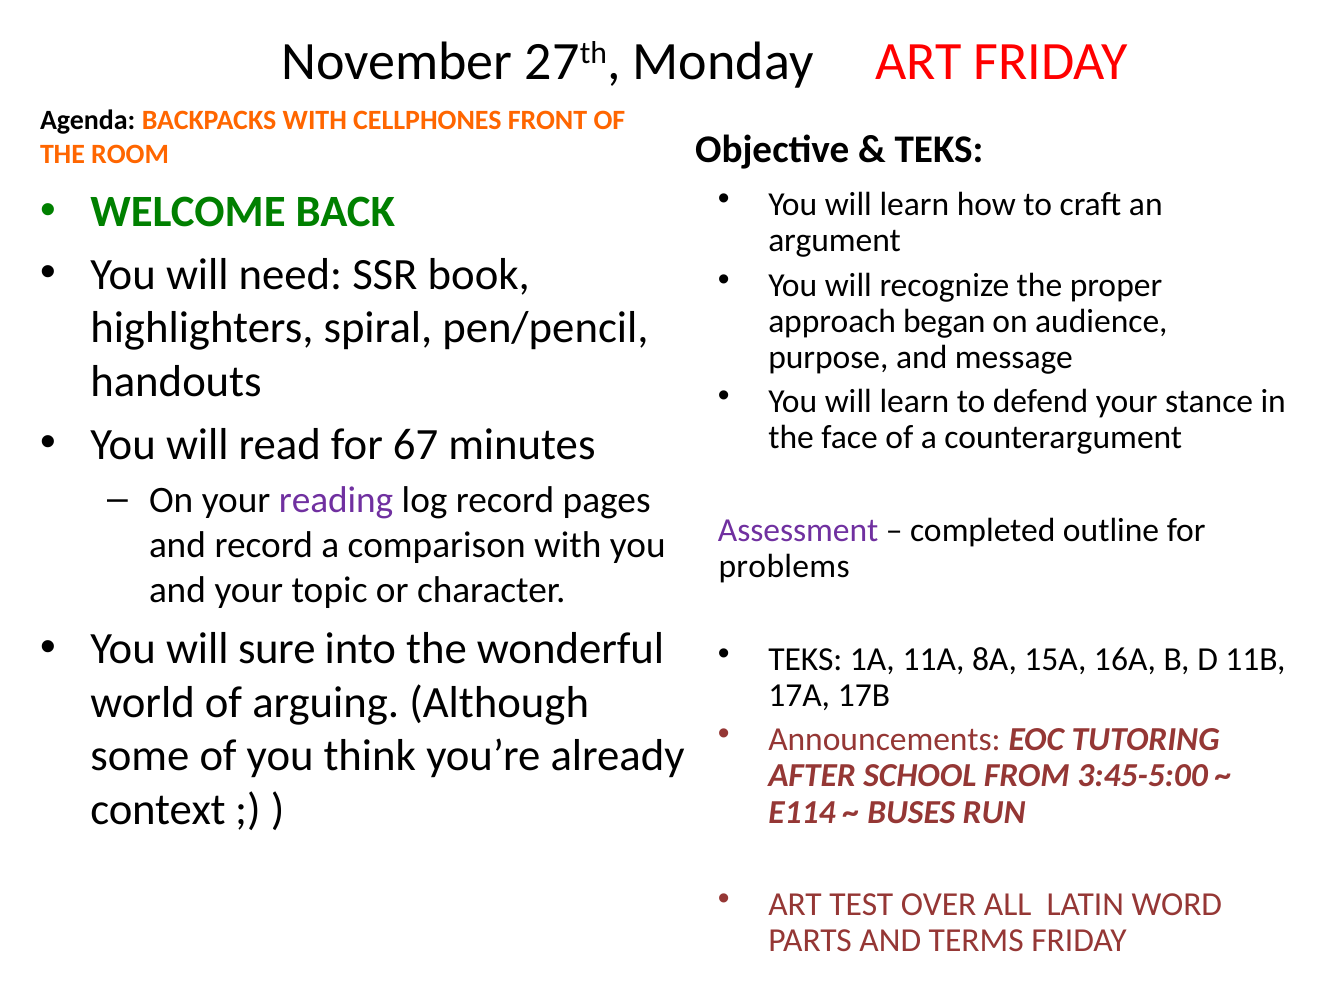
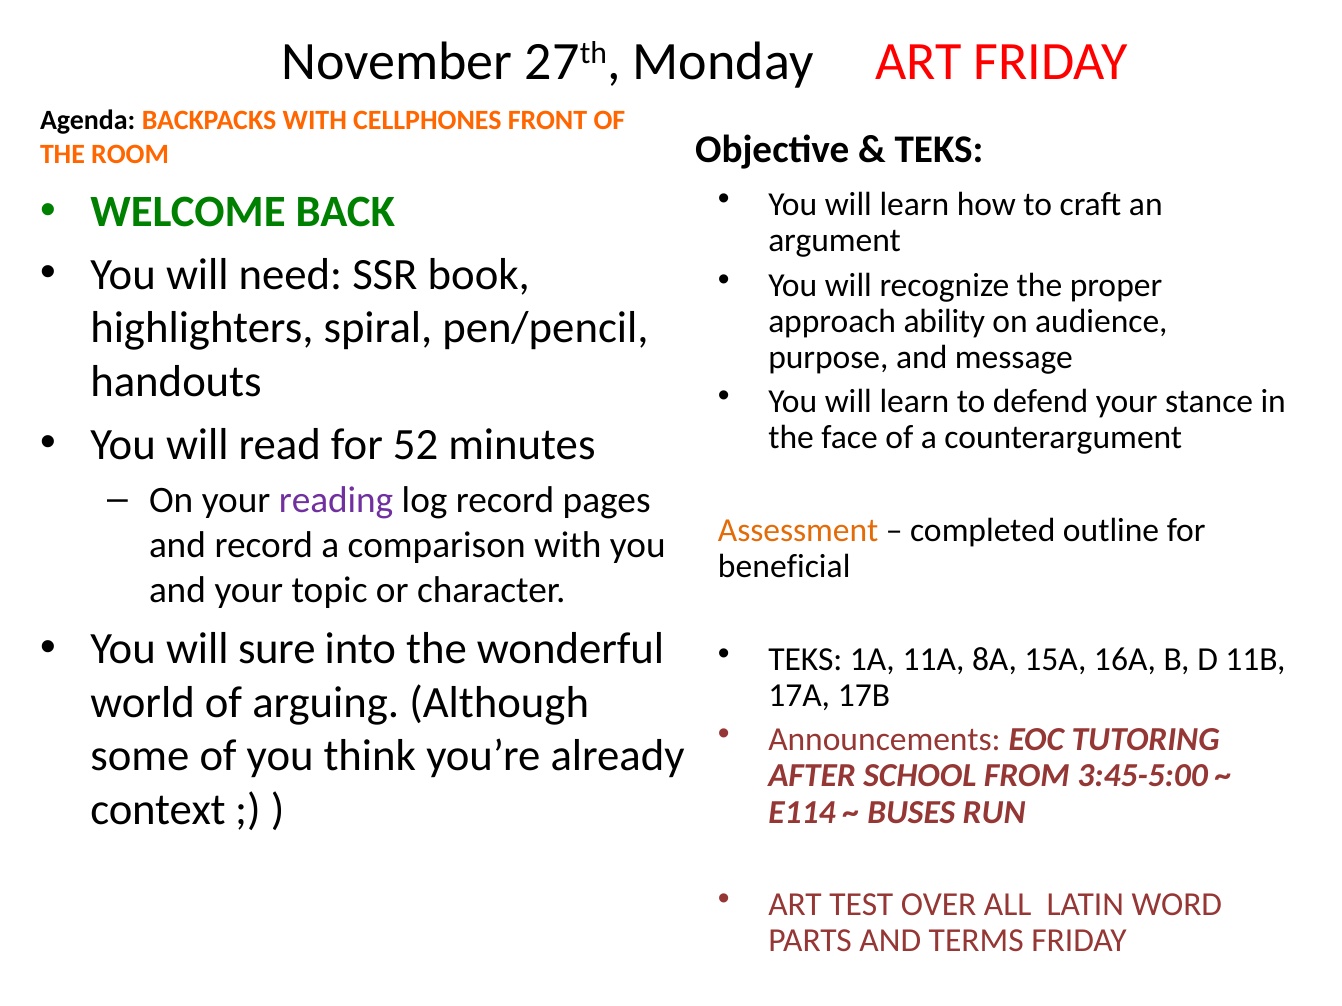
began: began -> ability (944, 321)
67: 67 -> 52 (416, 445)
Assessment colour: purple -> orange (798, 531)
problems: problems -> beneficial (784, 567)
